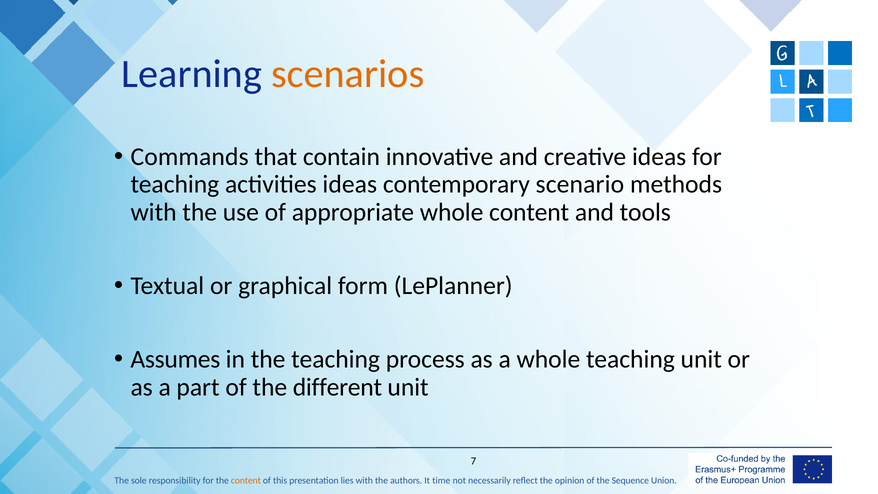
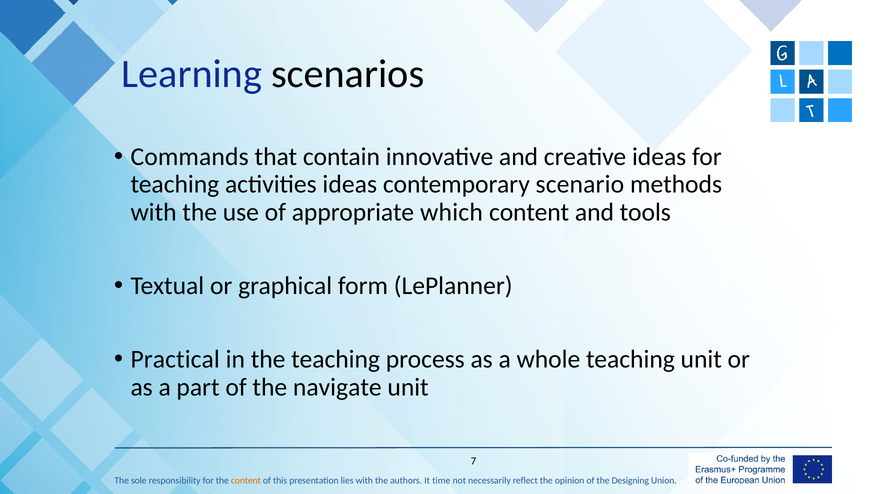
scenarios colour: orange -> black (348, 74)
appropriate whole: whole -> which (451, 212)
Assumes: Assumes -> Practical (175, 359)
different: different -> navigate (337, 387)
Sequence: Sequence -> Designing (630, 481)
